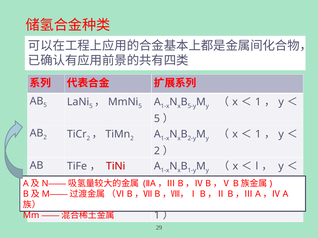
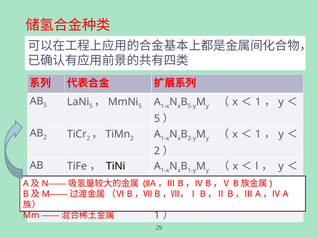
TiNi colour: red -> black (116, 167)
